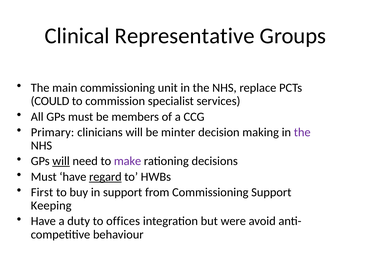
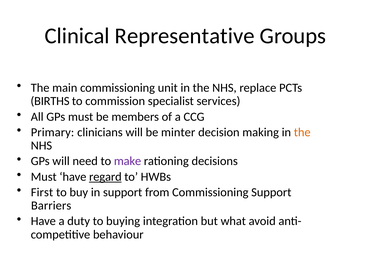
COULD: COULD -> BIRTHS (50, 101)
the colour: purple -> orange (302, 132)
will underline: present -> none (61, 161)
Keeping: Keeping -> Barriers (51, 206)
offices: offices -> buying (123, 221)
were: were -> what (233, 221)
